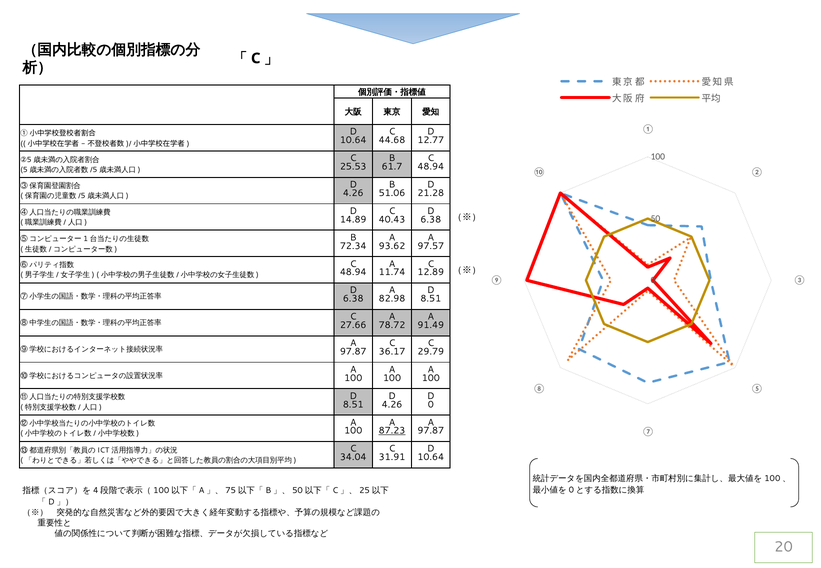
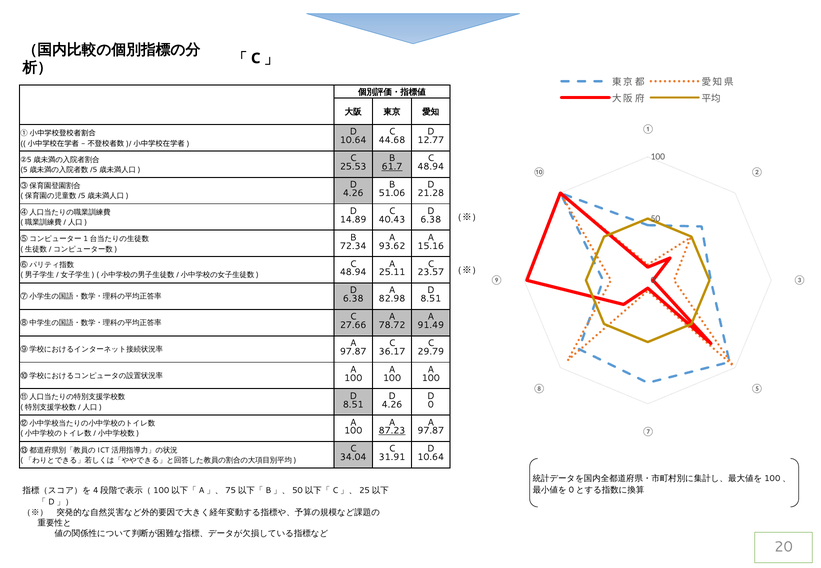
61.7 underline: none -> present (392, 167)
97.57: 97.57 -> 15.16 (431, 246)
11.74: 11.74 -> 25.11 (392, 272)
12.89: 12.89 -> 23.57 (431, 272)
